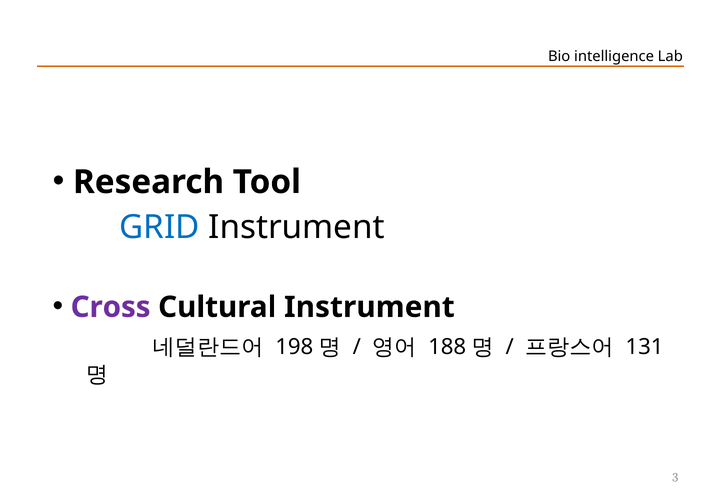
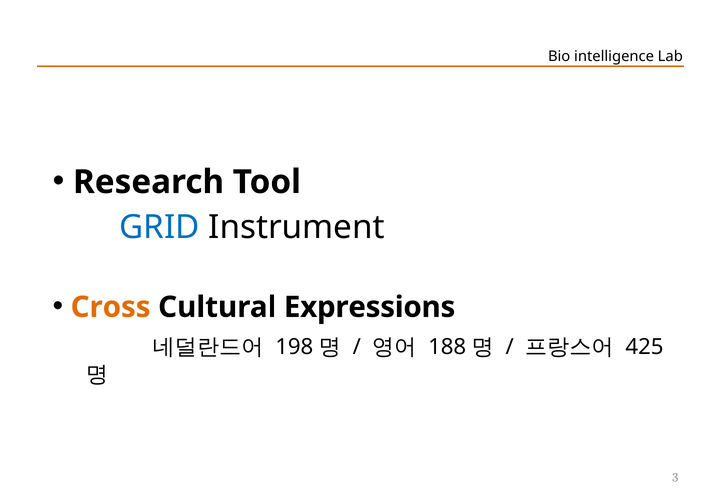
Cross colour: purple -> orange (111, 307)
Cultural Instrument: Instrument -> Expressions (370, 307)
131: 131 -> 425 (644, 347)
